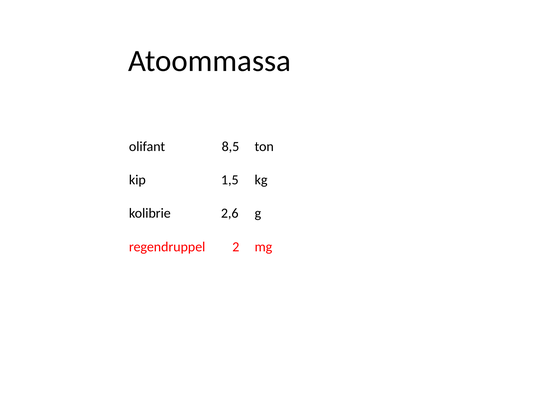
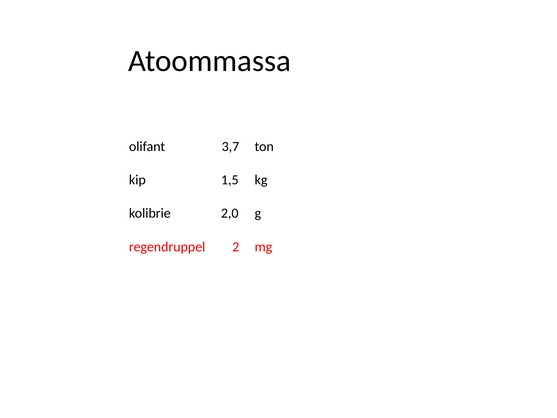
8,5: 8,5 -> 3,7 (230, 146)
2,6: 2,6 -> 2,0 (230, 213)
